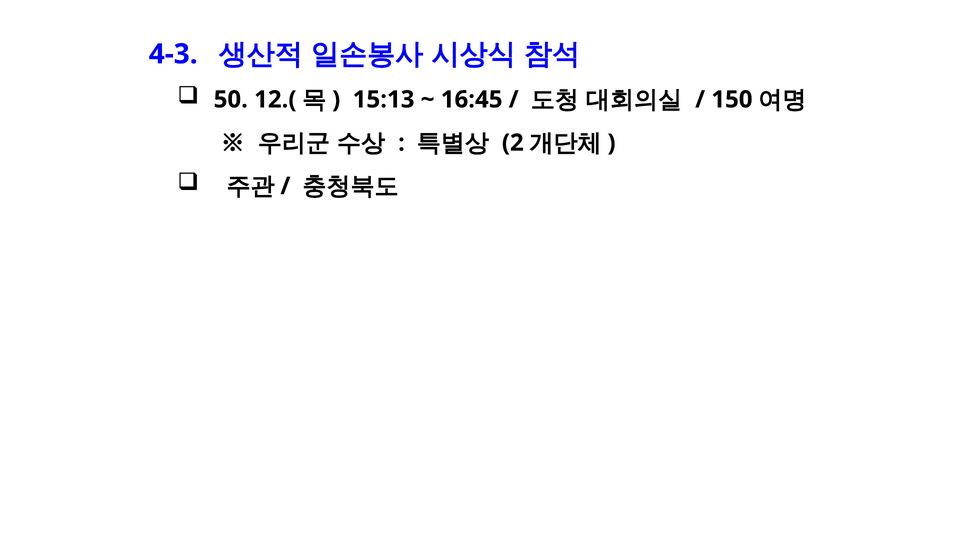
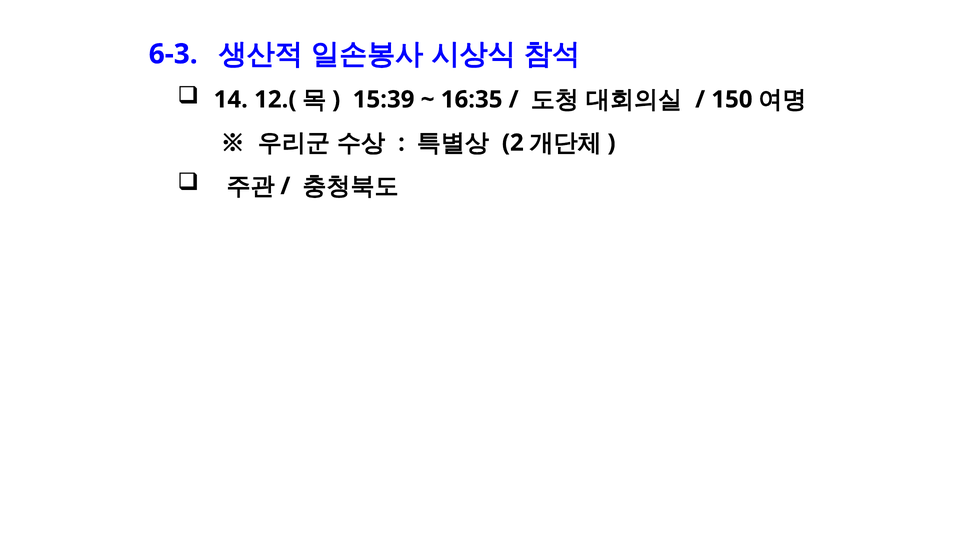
4-3: 4-3 -> 6-3 (173, 54)
50: 50 -> 14 (231, 100)
15:13: 15:13 -> 15:39 (384, 100)
16:45: 16:45 -> 16:35 (472, 100)
